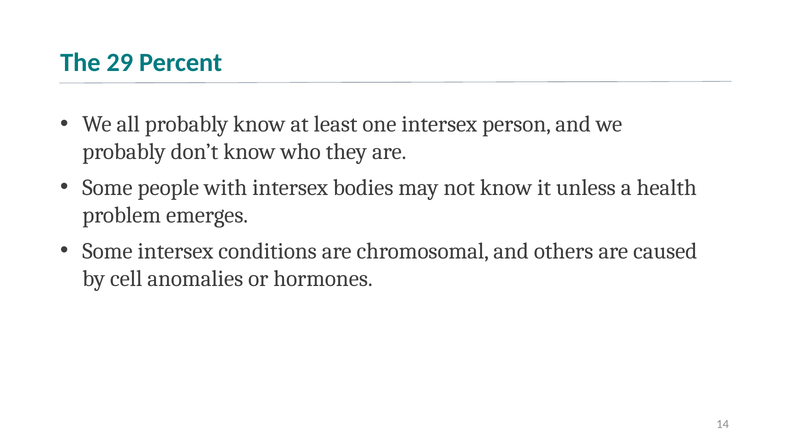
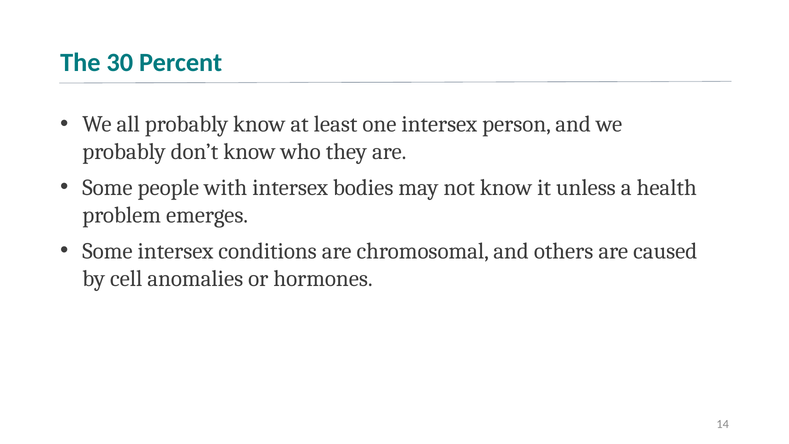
29: 29 -> 30 (120, 63)
